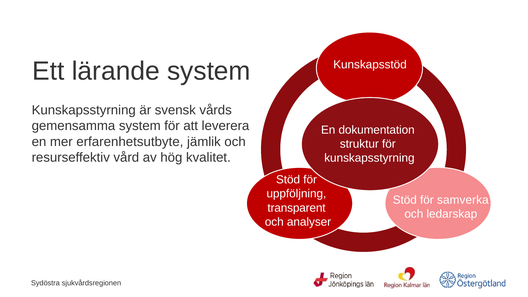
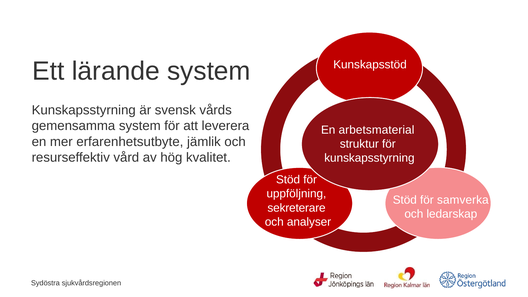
dokumentation: dokumentation -> arbetsmaterial (376, 130)
transparent: transparent -> sekreterare (297, 208)
